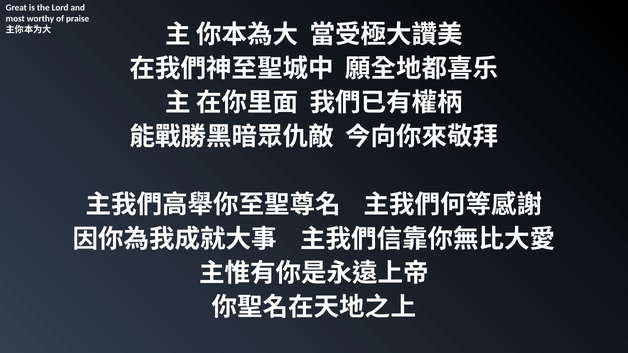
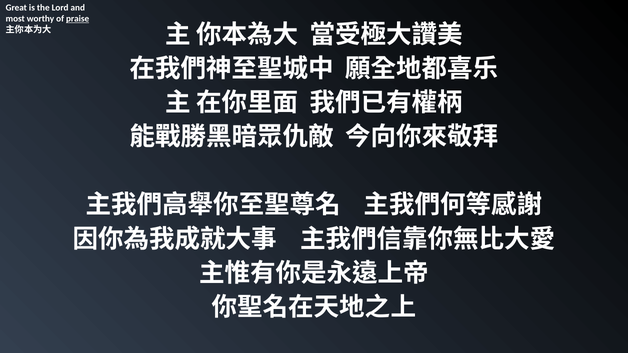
praise underline: none -> present (78, 19)
